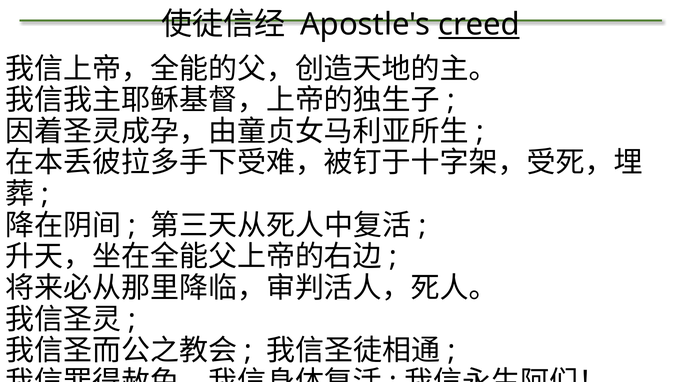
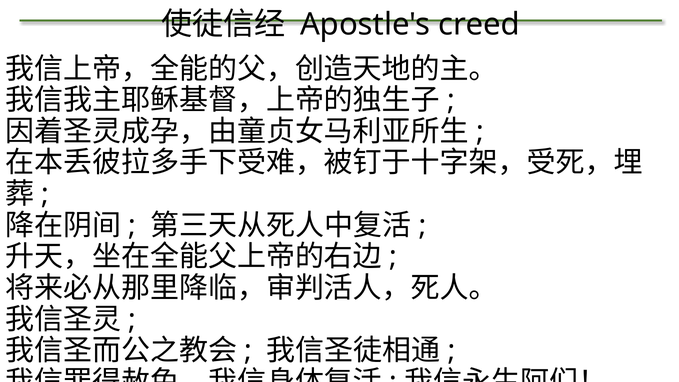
creed underline: present -> none (479, 25)
